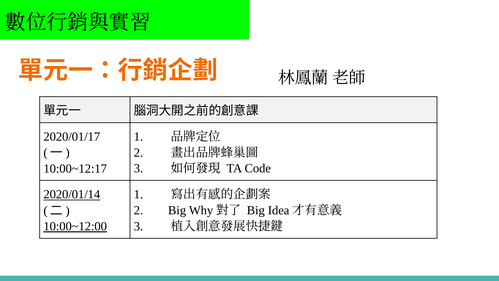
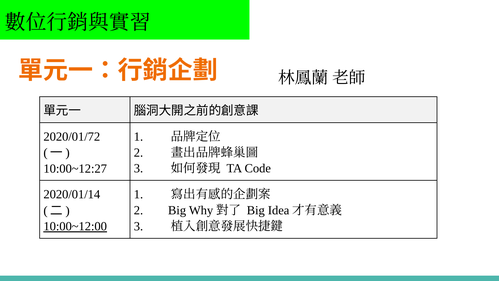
2020/01/17: 2020/01/17 -> 2020/01/72 (72, 137)
10:00~12:17: 10:00~12:17 -> 10:00~12:27 (75, 168)
2020/01/14 underline: present -> none (72, 194)
